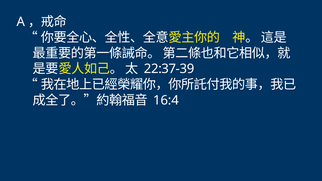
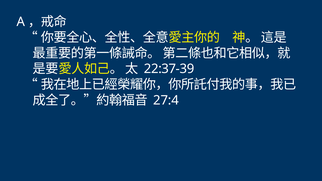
16:4: 16:4 -> 27:4 (166, 100)
